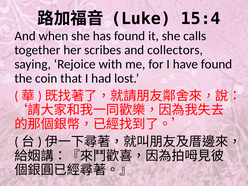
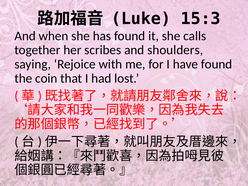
15:4: 15:4 -> 15:3 (201, 19)
collectors: collectors -> shoulders (175, 50)
